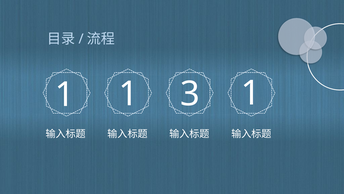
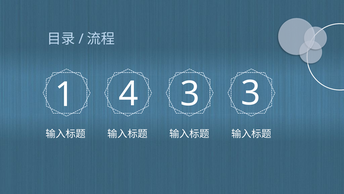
1 1: 1 -> 4 (128, 94)
3 1: 1 -> 3 (251, 93)
